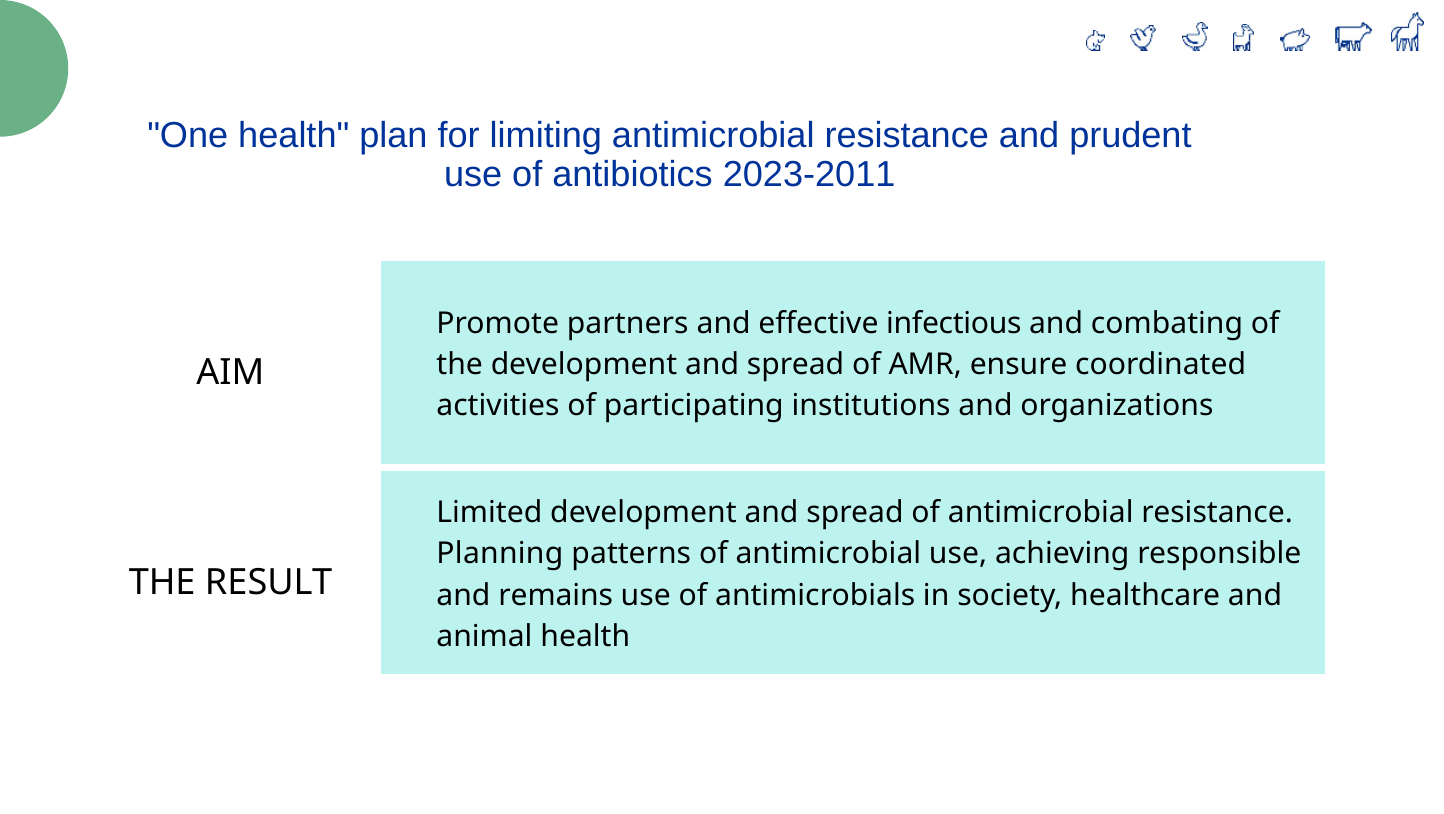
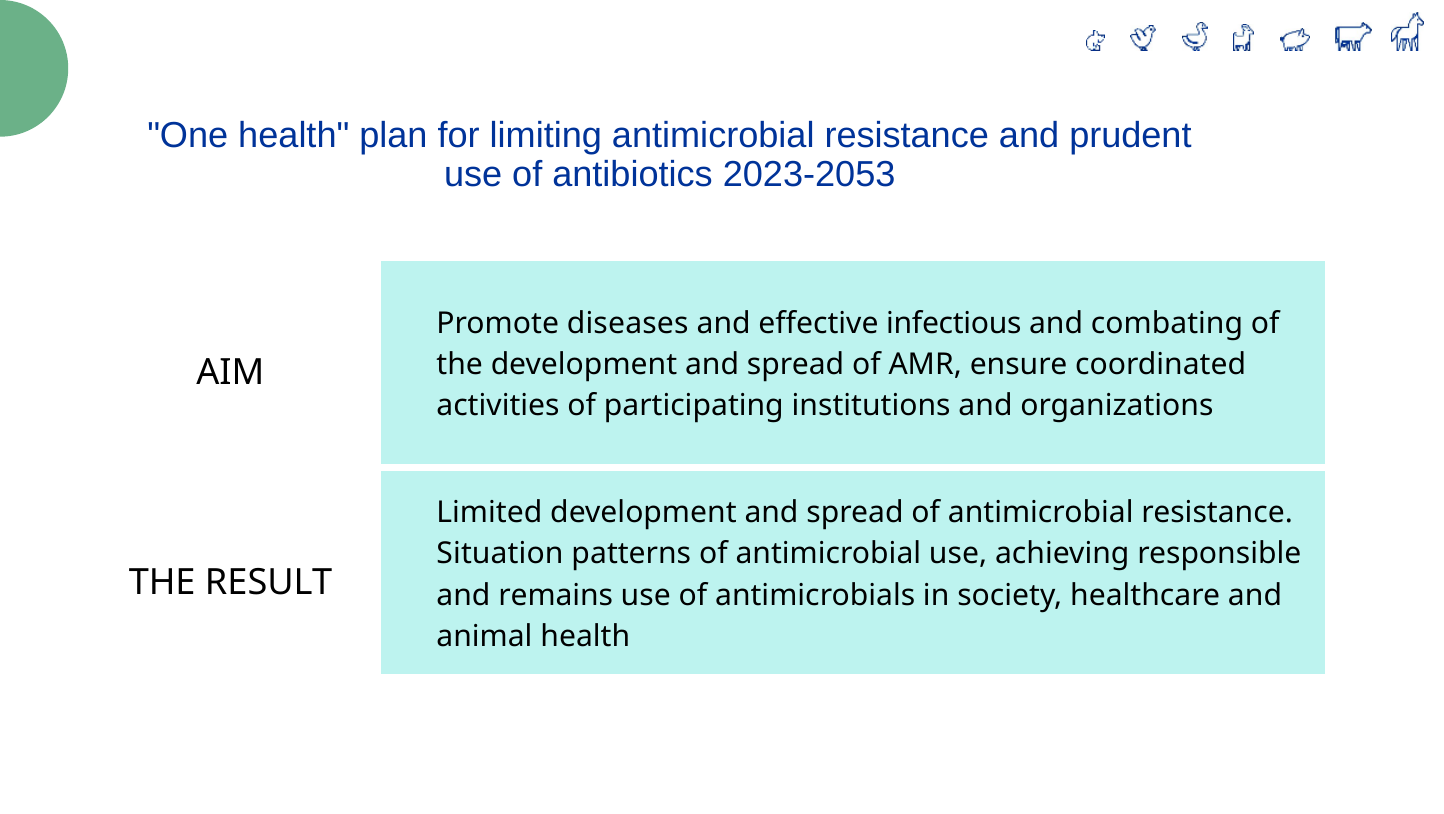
2023-2011: 2023-2011 -> 2023-2053 (809, 174)
partners: partners -> diseases (628, 323)
Planning: Planning -> Situation (500, 554)
